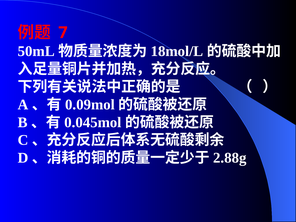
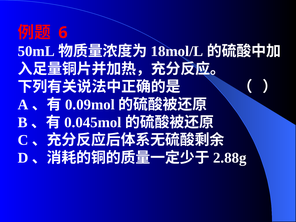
7: 7 -> 6 (63, 33)
